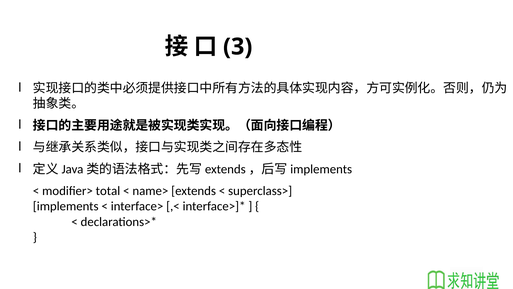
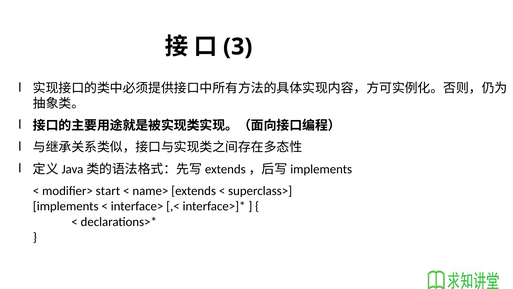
total: total -> start (108, 191)
